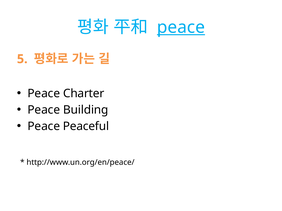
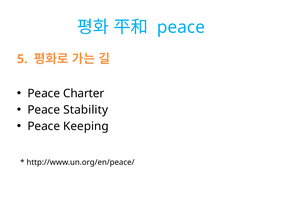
peace underline: present -> none (181, 27)
Building: Building -> Stability (86, 110)
Peaceful: Peaceful -> Keeping (86, 127)
